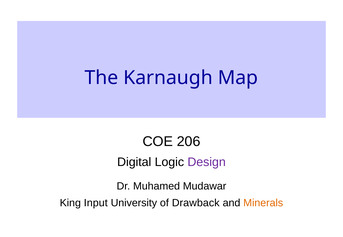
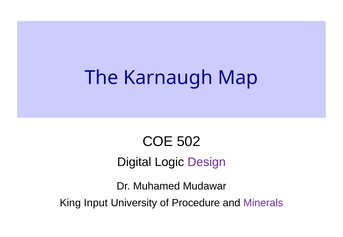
206: 206 -> 502 (189, 142)
Drawback: Drawback -> Procedure (196, 203)
Minerals colour: orange -> purple (263, 203)
